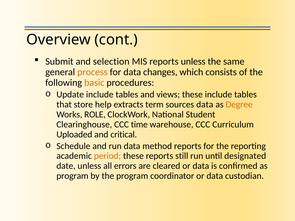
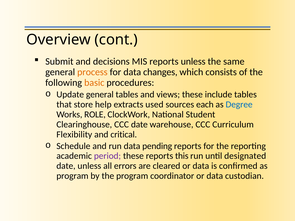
selection: selection -> decisions (111, 62)
Update include: include -> general (100, 95)
term: term -> used (154, 105)
sources data: data -> each (205, 105)
Degree colour: orange -> blue (239, 105)
CCC time: time -> date (139, 125)
Uploaded: Uploaded -> Flexibility (74, 135)
method: method -> pending (157, 146)
period colour: orange -> purple (107, 156)
still: still -> this (182, 156)
